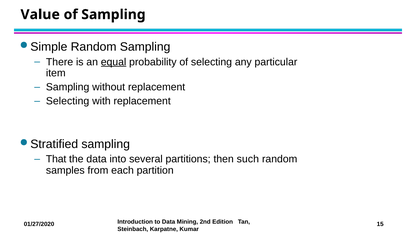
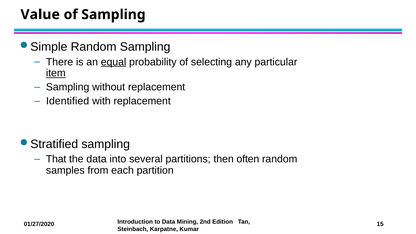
item underline: none -> present (56, 73)
Selecting: Selecting -> Identified (68, 101)
such: such -> often (248, 159)
